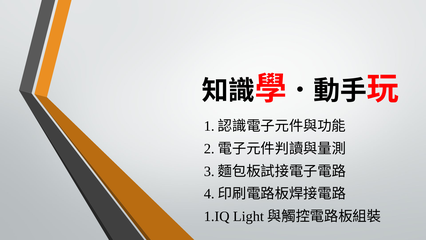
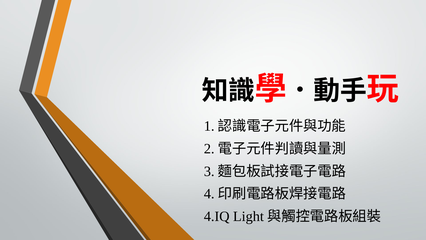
1.IQ: 1.IQ -> 4.IQ (217, 216)
